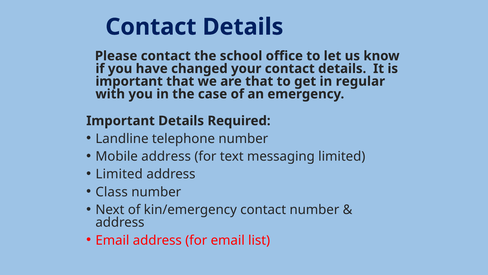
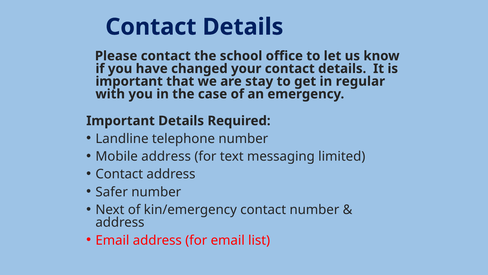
are that: that -> stay (259, 81)
Limited: Limited -> Contact (119, 174)
Class: Class -> Safer (112, 192)
